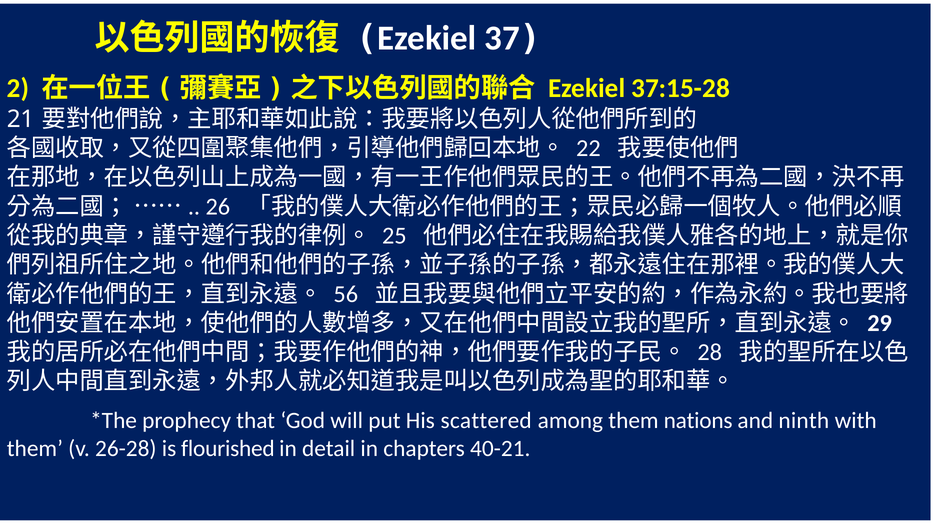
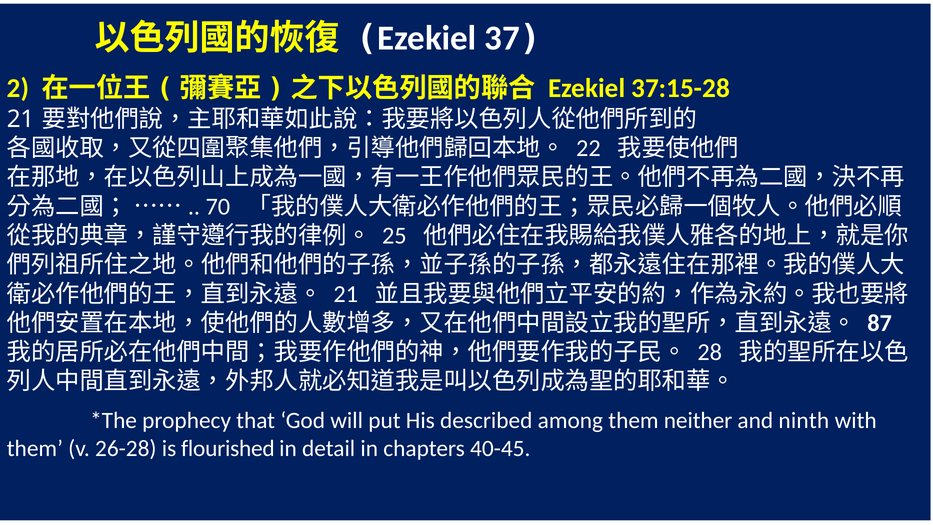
26: 26 -> 70 (218, 207)
56: 56 -> 21 (346, 294)
29: 29 -> 87 (880, 323)
scattered: scattered -> described (486, 420)
nations: nations -> neither (698, 420)
40-21: 40-21 -> 40-45 (500, 448)
